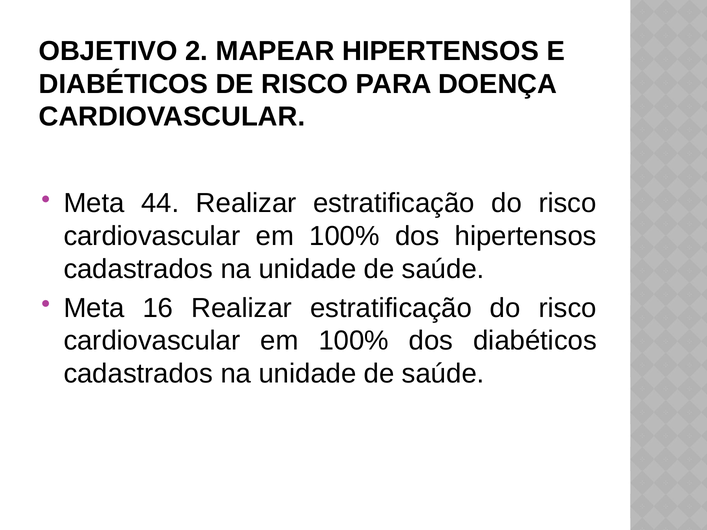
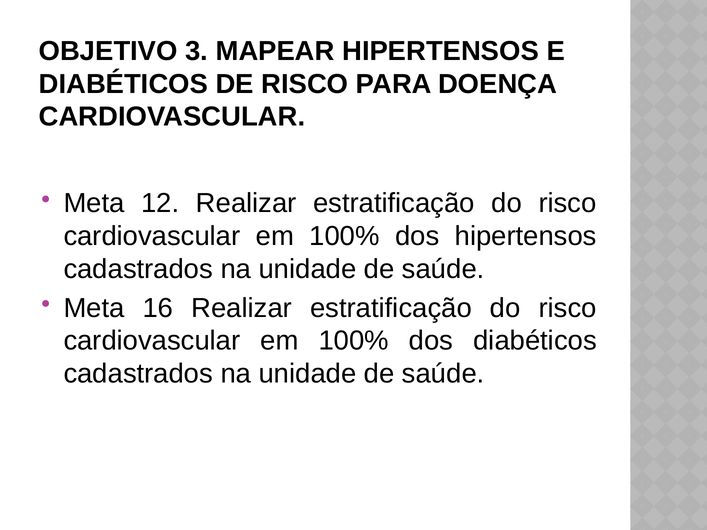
2: 2 -> 3 (197, 51)
44: 44 -> 12 (160, 203)
